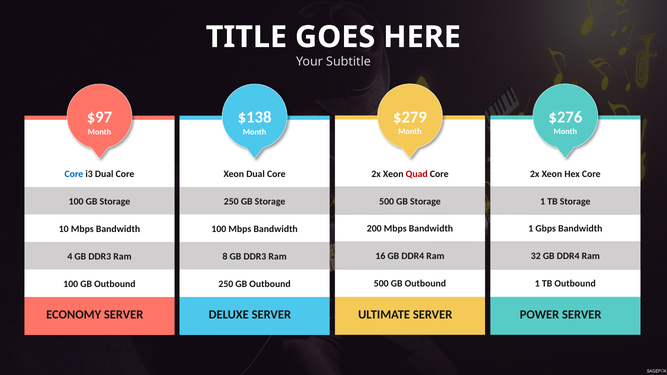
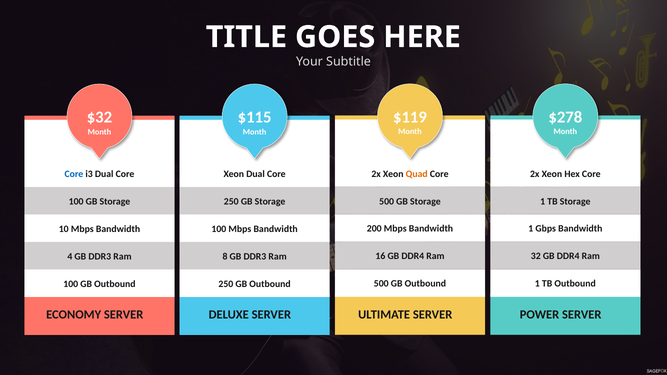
$279: $279 -> $119 (410, 117)
$276: $276 -> $278 (565, 117)
$97: $97 -> $32 (99, 118)
$138: $138 -> $115 (255, 118)
Quad colour: red -> orange (417, 174)
